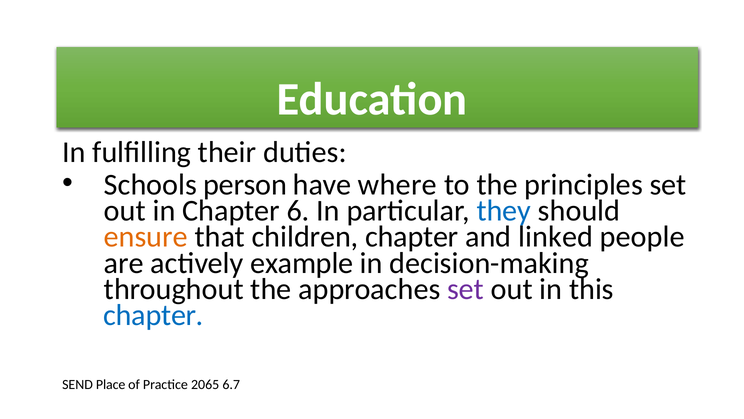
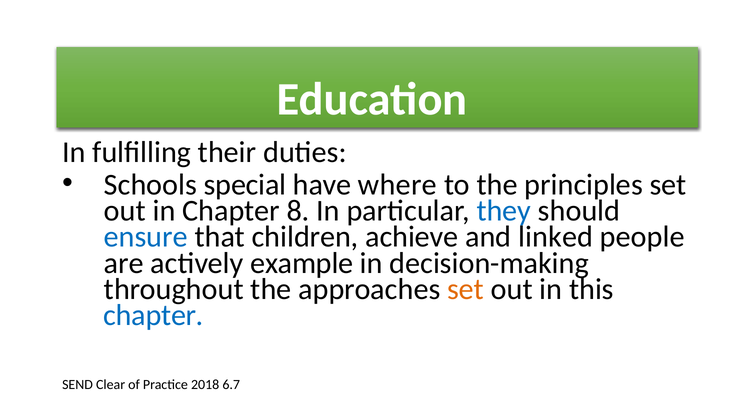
person: person -> special (245, 184)
6: 6 -> 8 (298, 211)
ensure colour: orange -> blue (146, 237)
children chapter: chapter -> achieve (412, 237)
set colour: purple -> orange (466, 289)
Place: Place -> Clear (111, 384)
2065: 2065 -> 2018 (205, 384)
